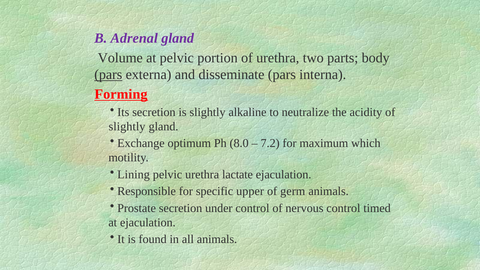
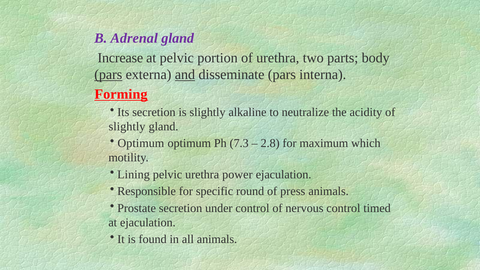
Volume: Volume -> Increase (120, 58)
and underline: none -> present (185, 75)
Exchange: Exchange -> Optimum (141, 143)
8.0: 8.0 -> 7.3 (239, 143)
7.2: 7.2 -> 2.8 (270, 143)
lactate: lactate -> power (237, 174)
upper: upper -> round (250, 191)
germ: germ -> press (293, 191)
